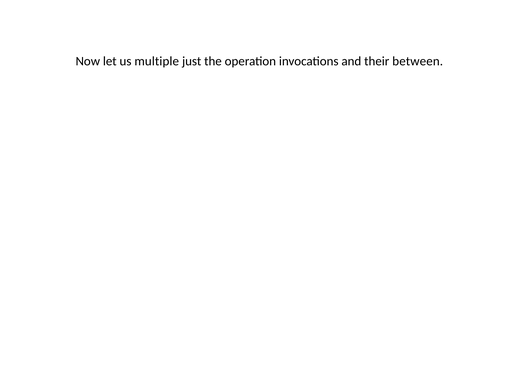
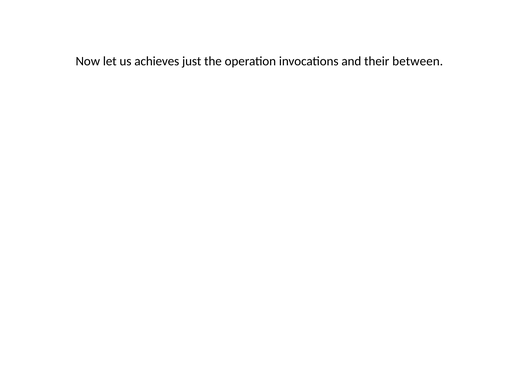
multiple: multiple -> achieves (157, 61)
